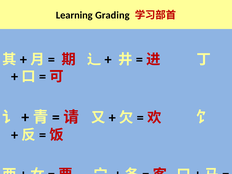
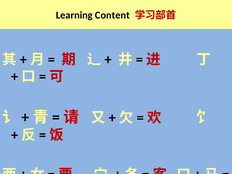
Grading: Grading -> Content (112, 15)
